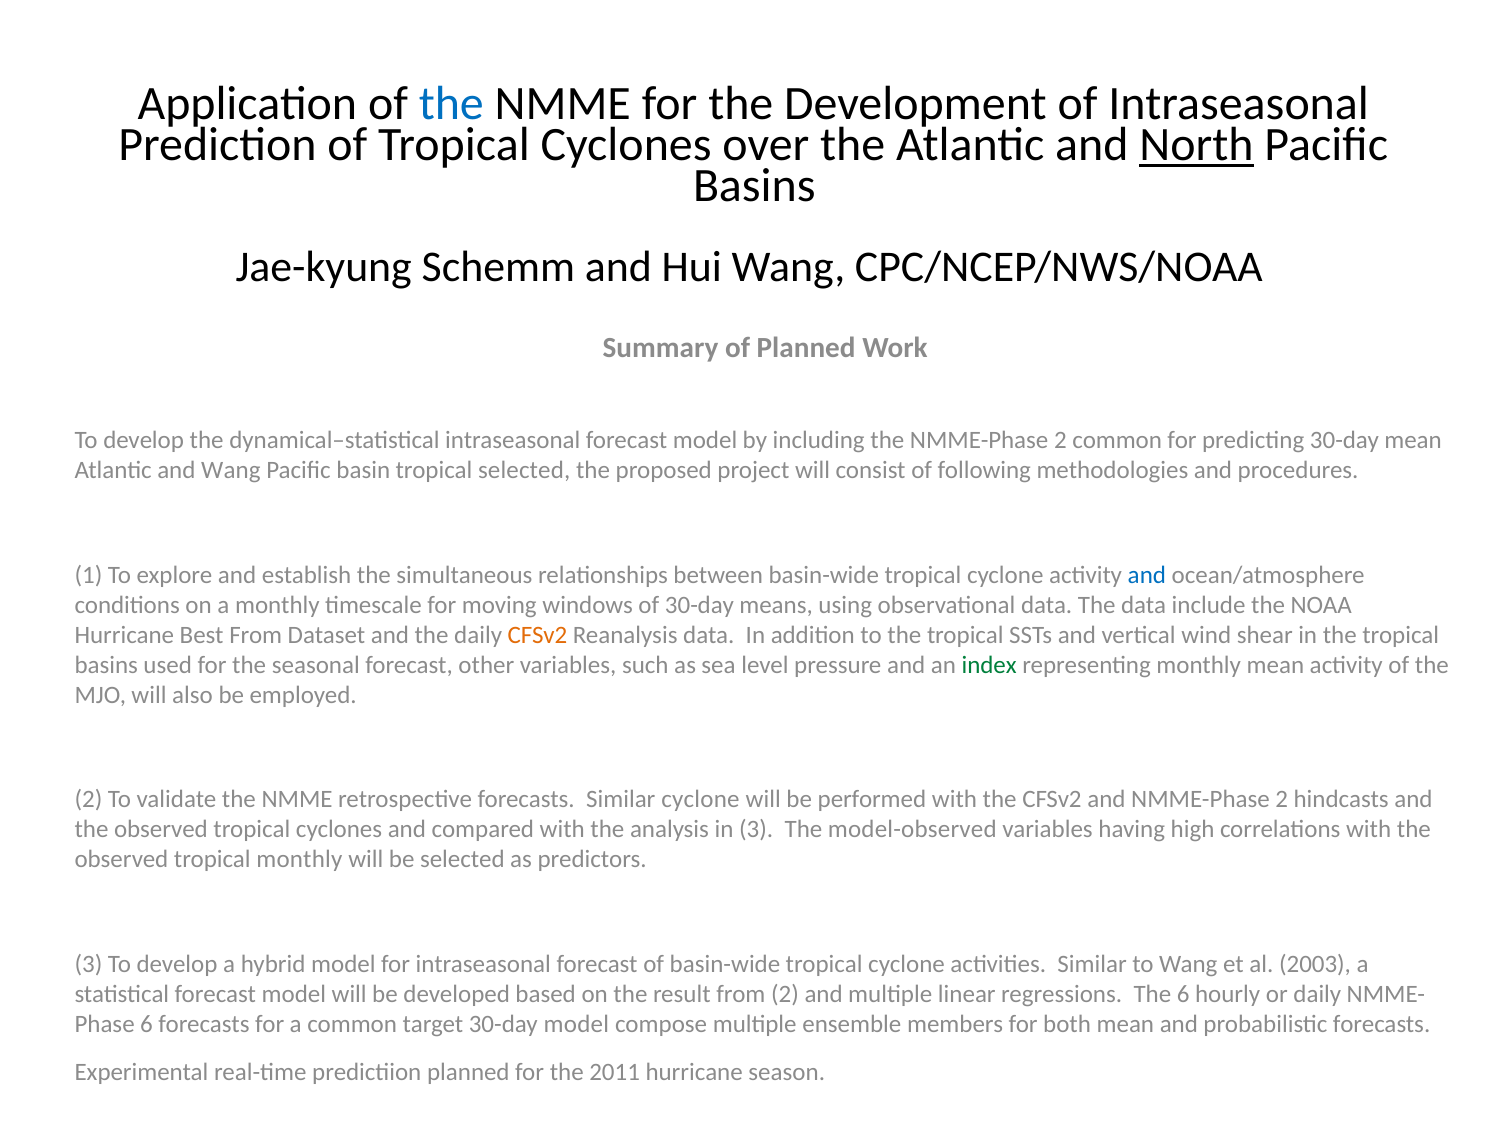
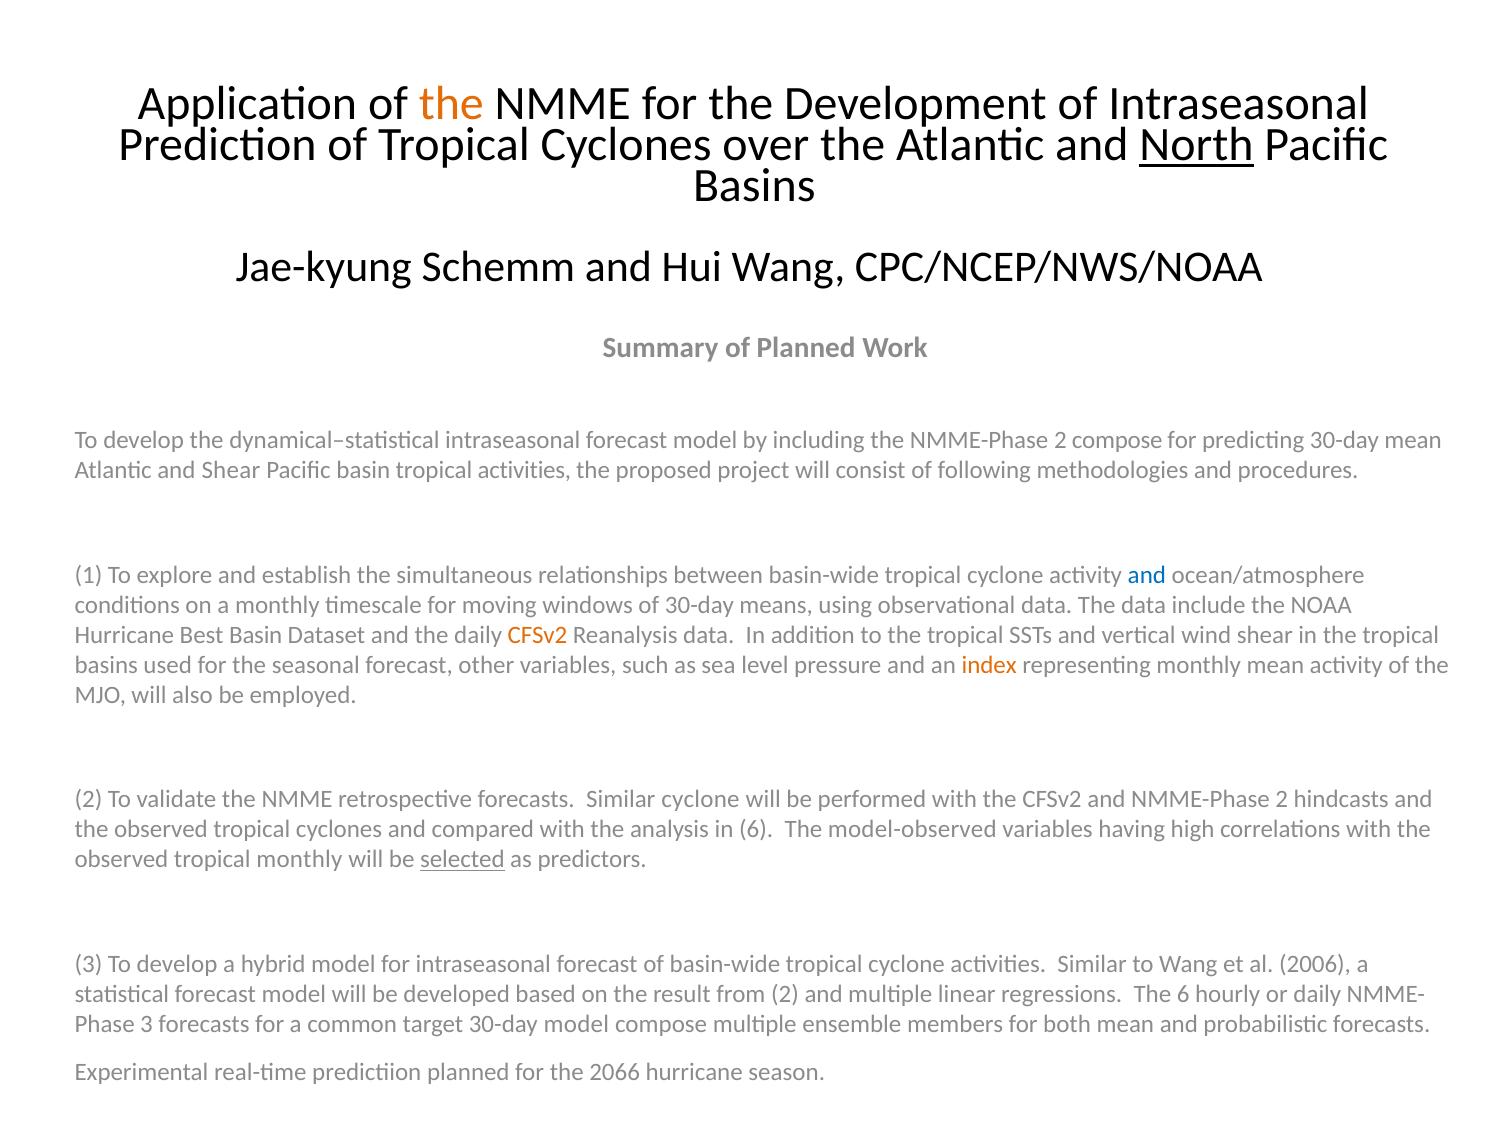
the colour: blue -> orange (451, 103)
2 common: common -> compose (1117, 440)
and Wang: Wang -> Shear (231, 470)
tropical selected: selected -> activities (524, 470)
Best From: From -> Basin (256, 635)
index colour: green -> orange (989, 665)
in 3: 3 -> 6 (756, 829)
selected underline: none -> present (462, 859)
2003: 2003 -> 2006 (1315, 964)
6: 6 -> 3 (147, 1024)
2011: 2011 -> 2066 (615, 1072)
